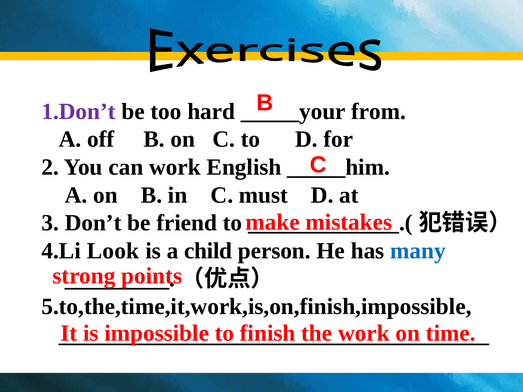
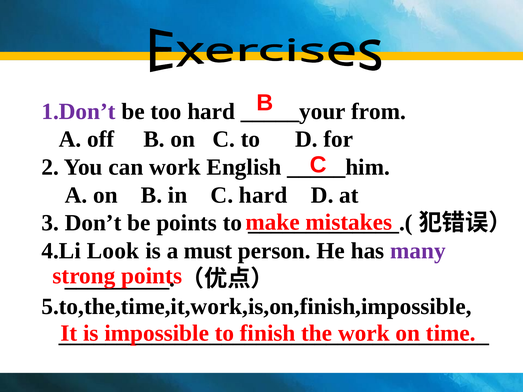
C must: must -> hard (263, 195)
be friend: friend -> points (187, 223)
child: child -> must (208, 251)
many colour: blue -> purple (418, 251)
